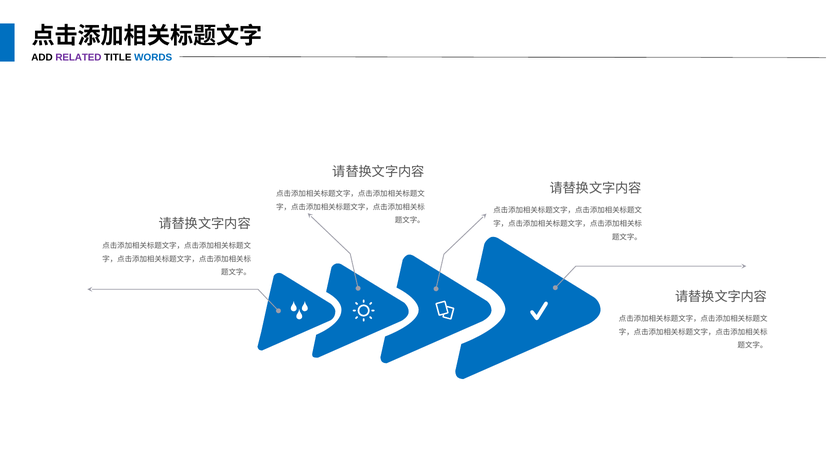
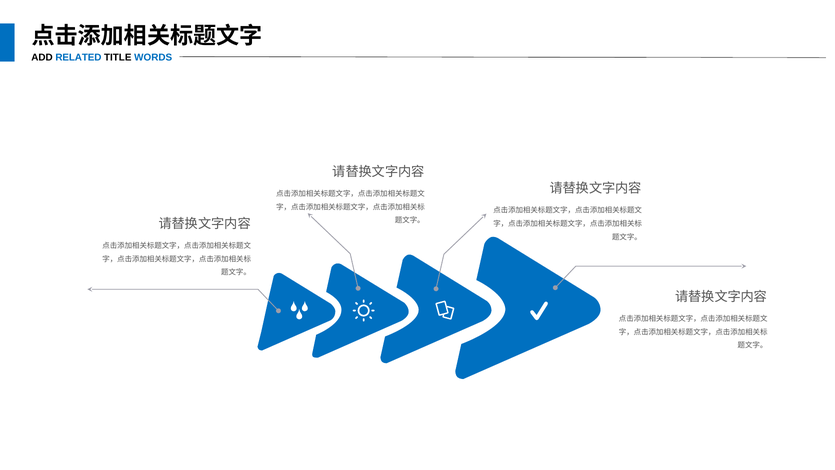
RELATED colour: purple -> blue (78, 57)
